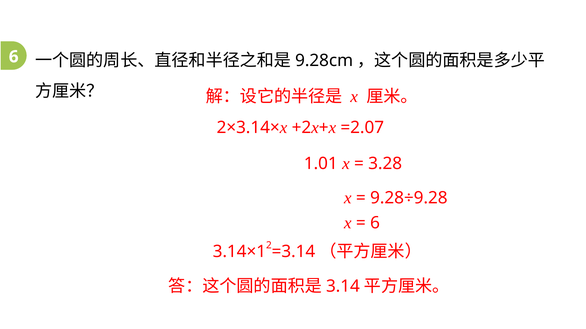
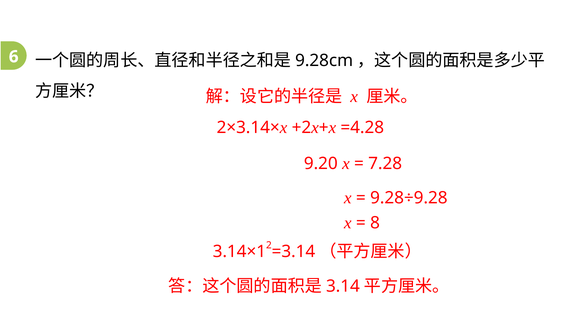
=2.07: =2.07 -> =4.28 (362, 128)
1.01: 1.01 -> 9.20 (321, 164)
3.28: 3.28 -> 7.28 (385, 164)
6: 6 -> 8 (375, 223)
